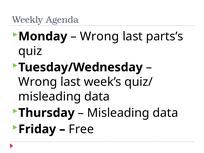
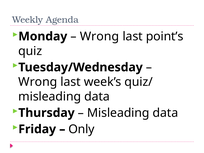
parts’s: parts’s -> point’s (165, 36)
Free: Free -> Only (81, 129)
